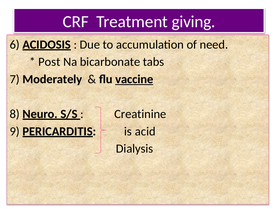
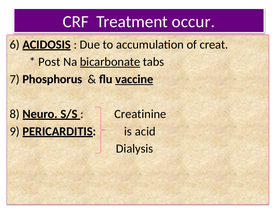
giving: giving -> occur (193, 22)
need: need -> creat (214, 44)
bicarbonate underline: none -> present (110, 62)
Moderately: Moderately -> Phosphorus (52, 79)
